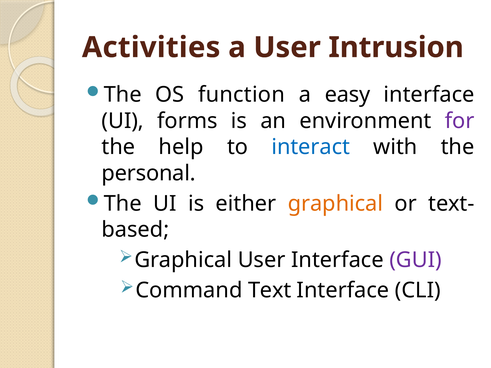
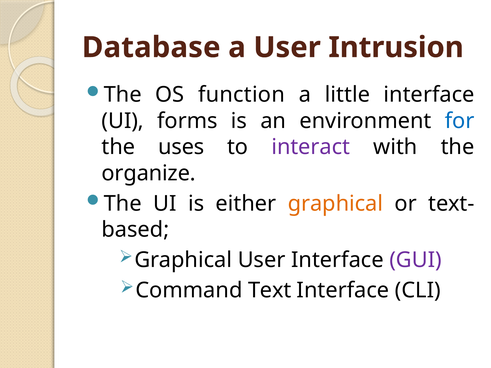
Activities: Activities -> Database (151, 47)
easy: easy -> little (347, 95)
for colour: purple -> blue (460, 121)
help: help -> uses (181, 147)
interact colour: blue -> purple (311, 147)
personal: personal -> organize (149, 173)
